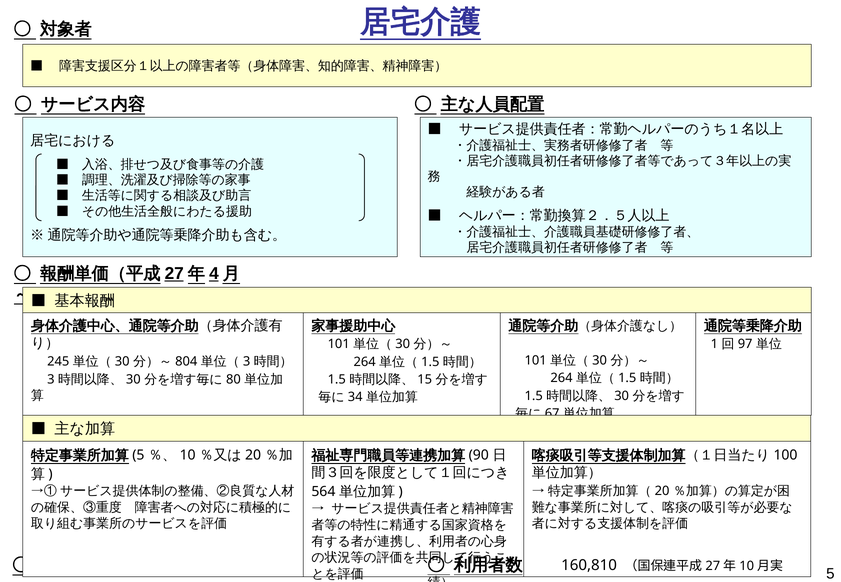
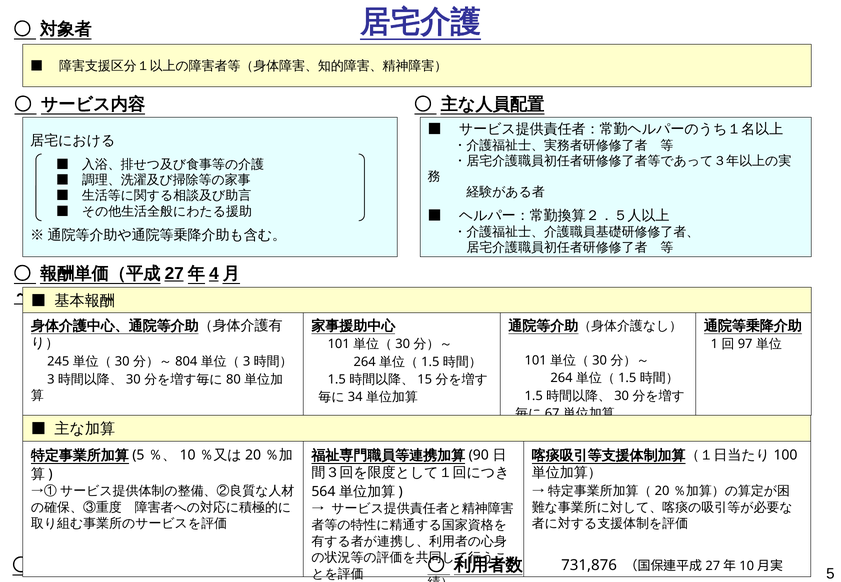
160,810: 160,810 -> 731,876 (589, 566)
